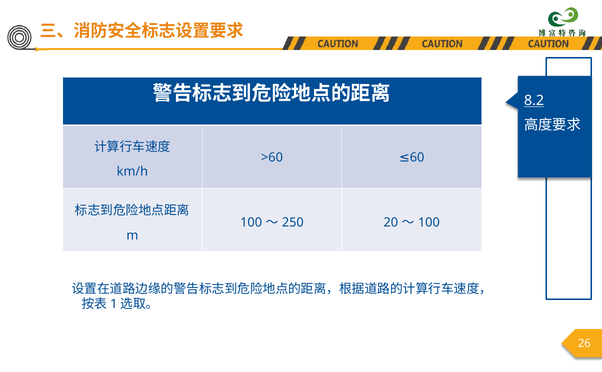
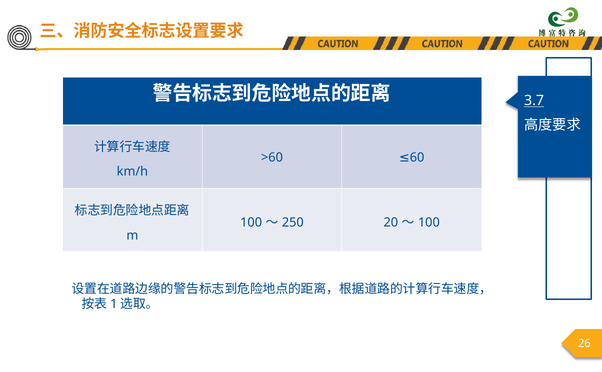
8.2: 8.2 -> 3.7 (534, 100)
